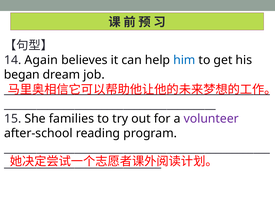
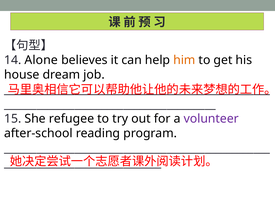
Again: Again -> Alone (41, 60)
him colour: blue -> orange (184, 60)
began: began -> house (22, 75)
families: families -> refugee (71, 119)
